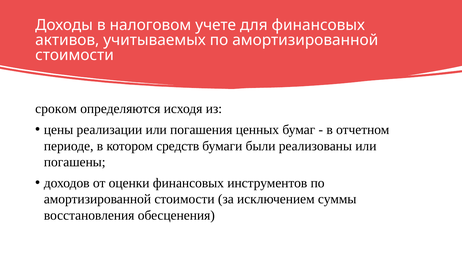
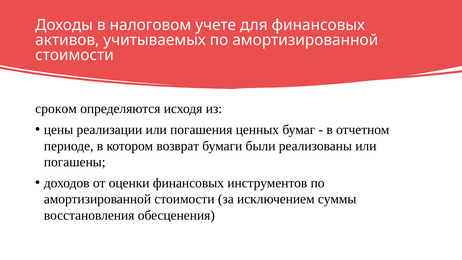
средств: средств -> возврат (178, 146)
